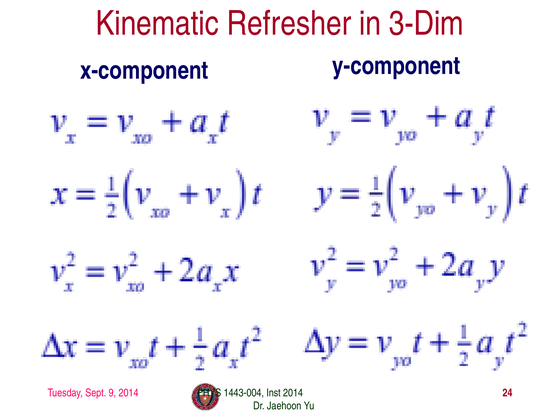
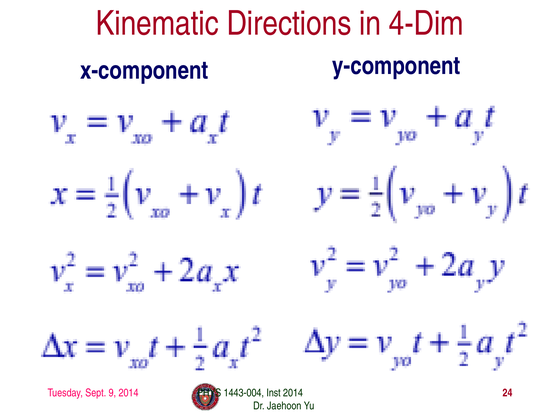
Refresher: Refresher -> Directions (289, 23)
3-Dim: 3-Dim -> 4-Dim (426, 23)
